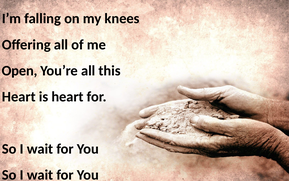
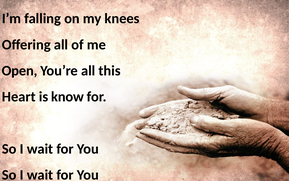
is heart: heart -> know (68, 97)
